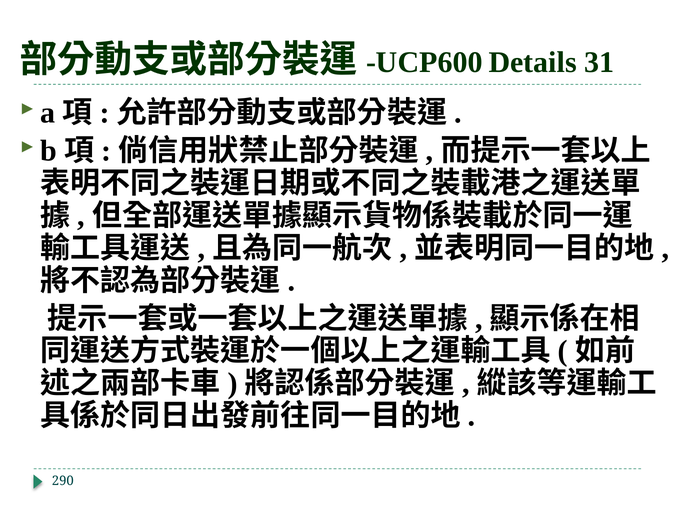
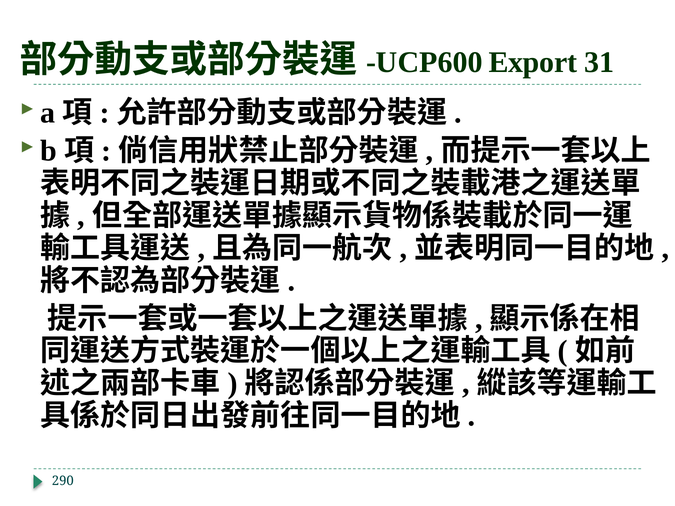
Details: Details -> Export (533, 62)
